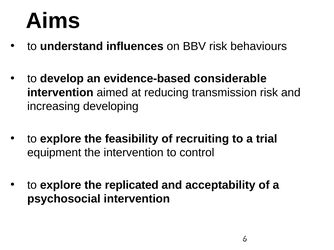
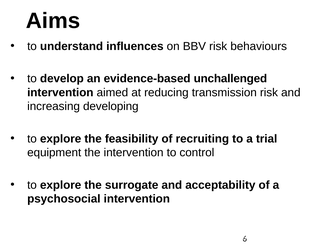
considerable: considerable -> unchallenged (230, 79)
replicated: replicated -> surrogate (132, 185)
